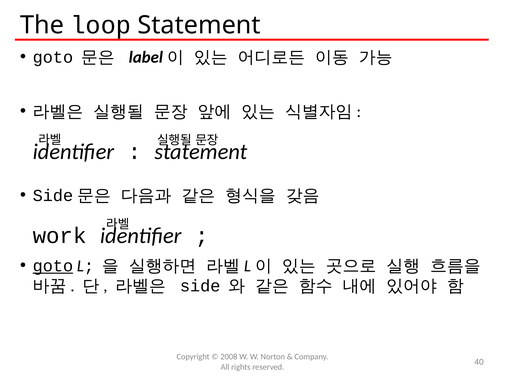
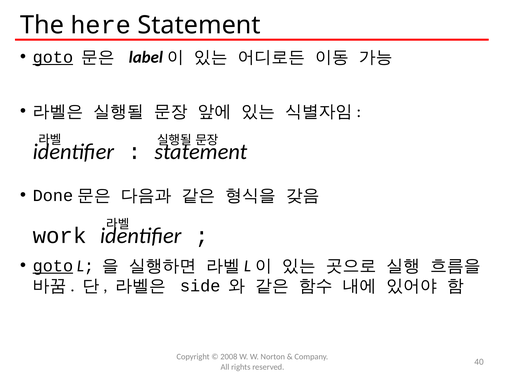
loop: loop -> here (101, 25)
goto underline: none -> present (53, 57)
Side: Side -> Done (53, 195)
